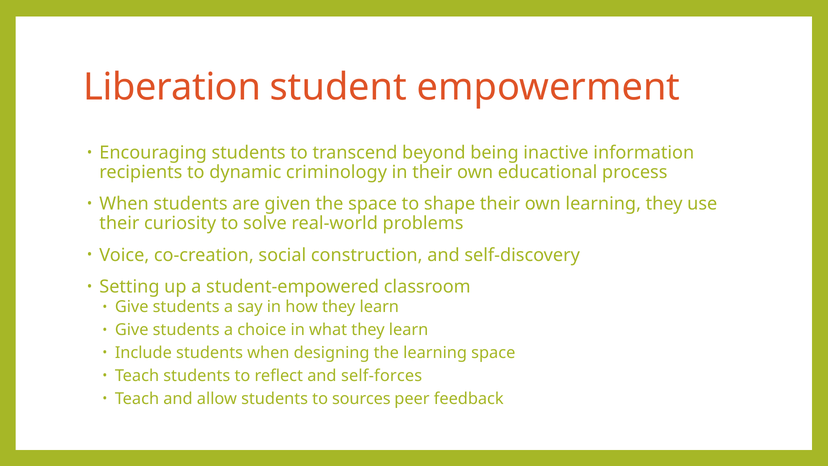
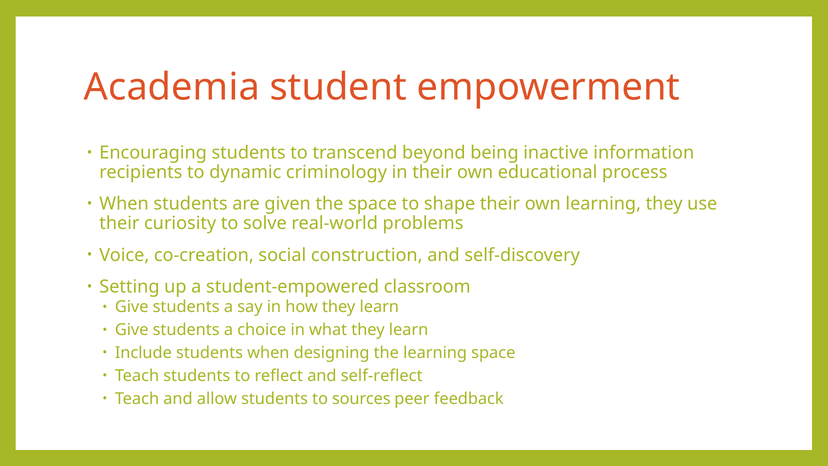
Liberation: Liberation -> Academia (172, 87)
self-forces: self-forces -> self-reflect (382, 376)
